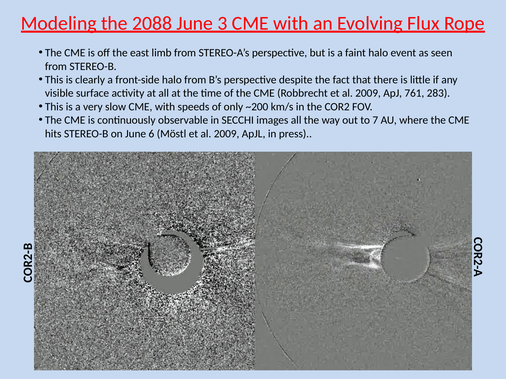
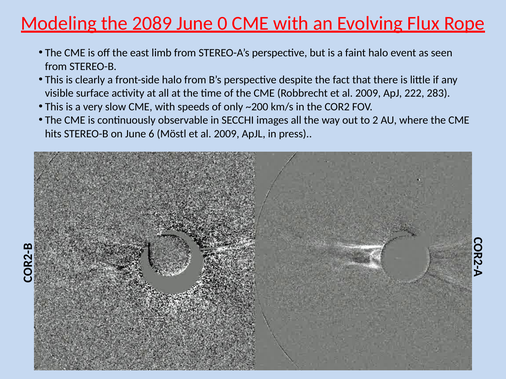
2088: 2088 -> 2089 (152, 23)
3: 3 -> 0 (222, 23)
761: 761 -> 222 (414, 93)
to 7: 7 -> 2 (375, 120)
